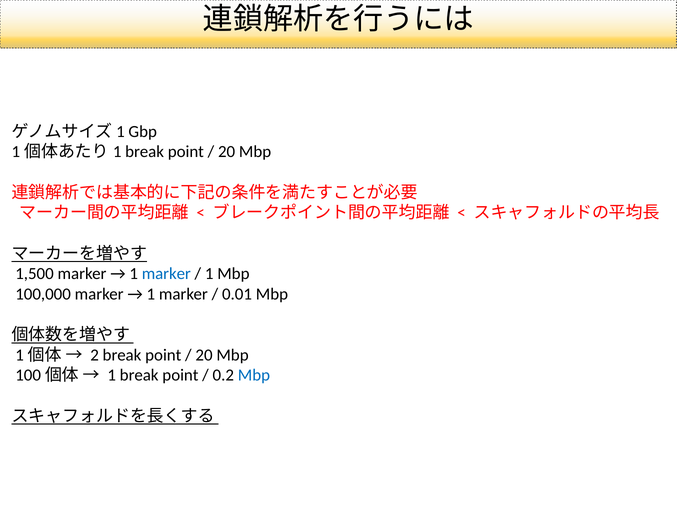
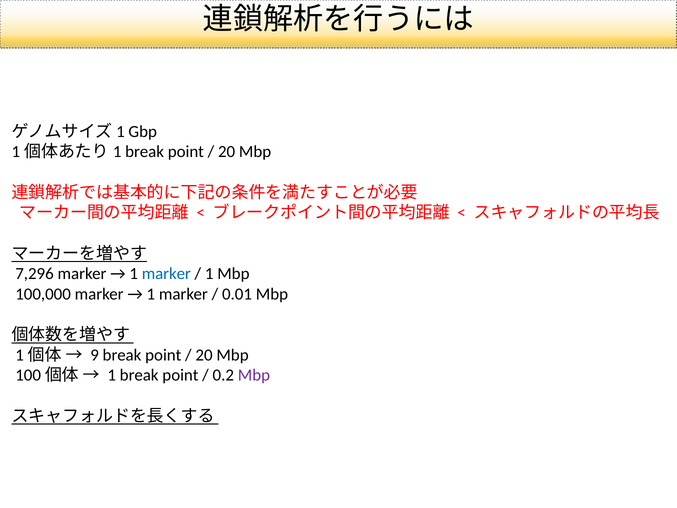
1,500: 1,500 -> 7,296 (35, 274)
2: 2 -> 9 (95, 355)
Mbp colour: blue -> purple (254, 375)
